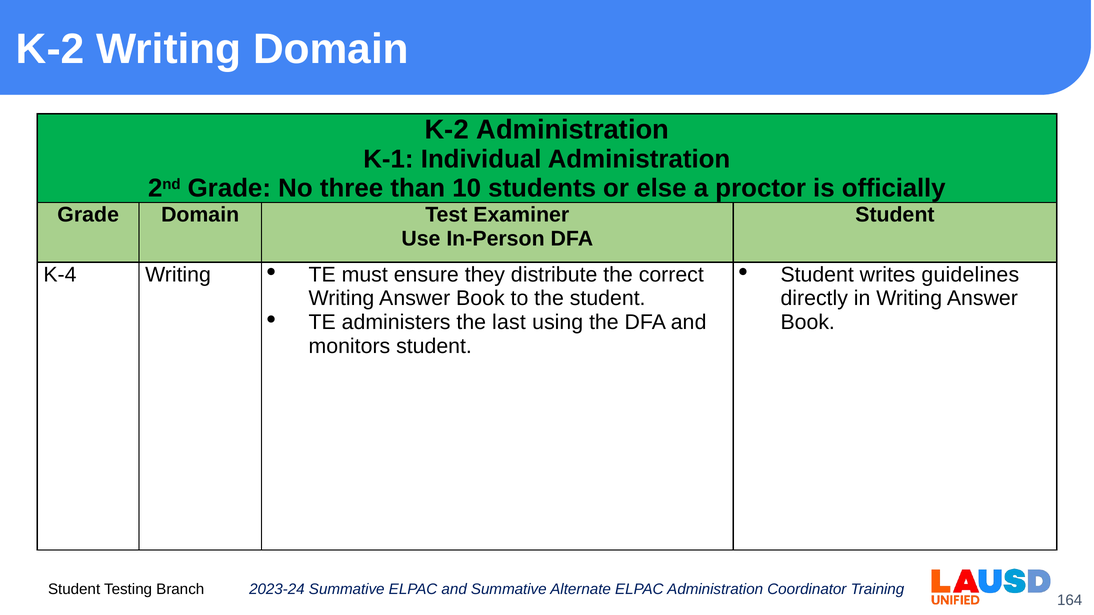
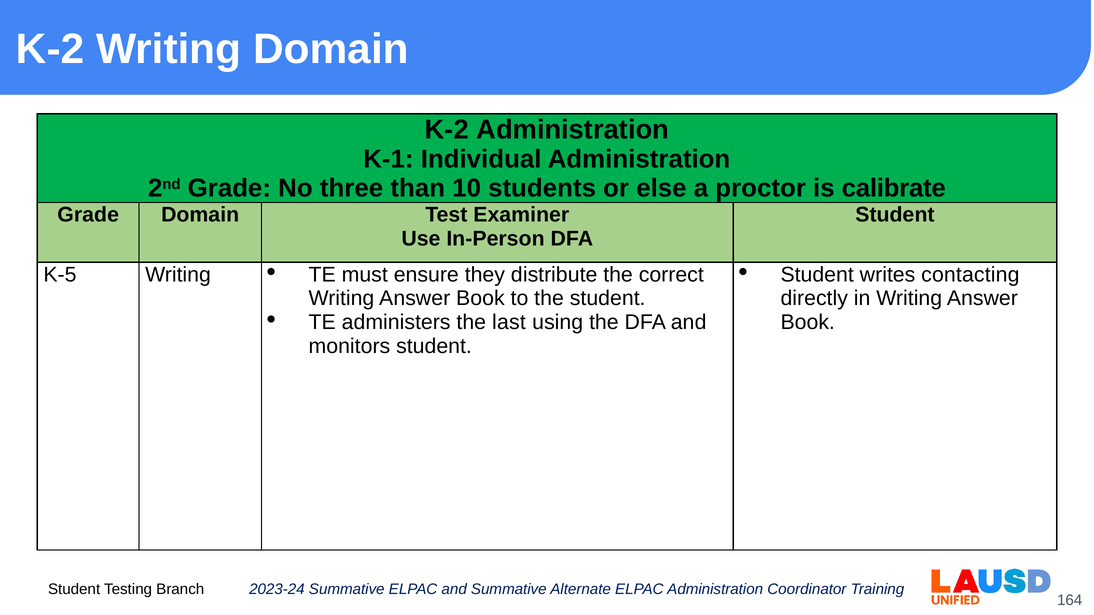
officially: officially -> calibrate (894, 189)
guidelines: guidelines -> contacting (970, 275)
K-4: K-4 -> K-5 (60, 275)
